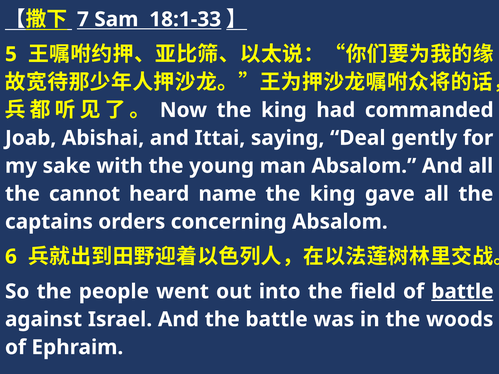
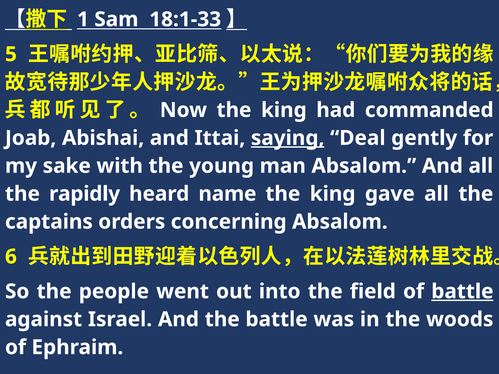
7: 7 -> 1 (83, 19)
saying underline: none -> present (288, 138)
cannot: cannot -> rapidly (85, 194)
